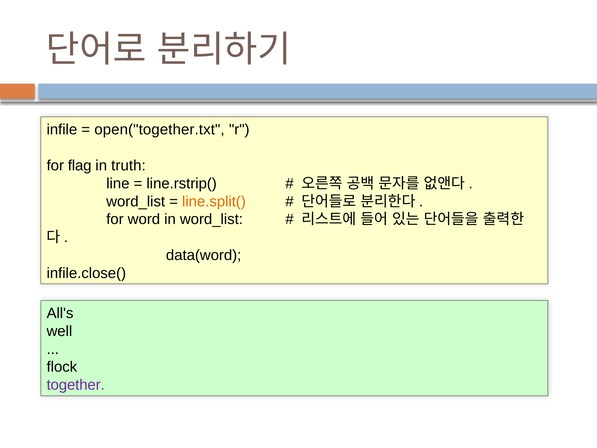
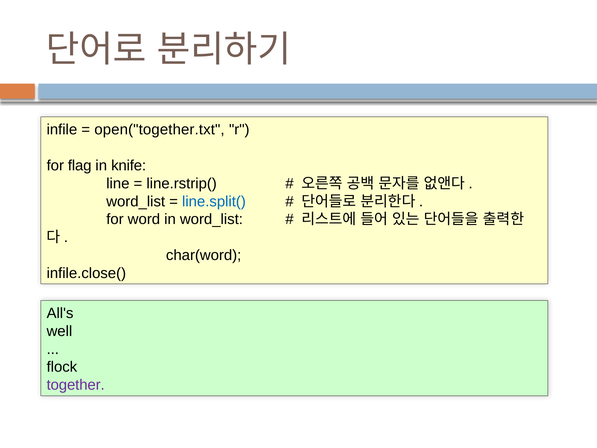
truth: truth -> knife (129, 165)
line.split( colour: orange -> blue (214, 201)
data(word: data(word -> char(word (204, 255)
